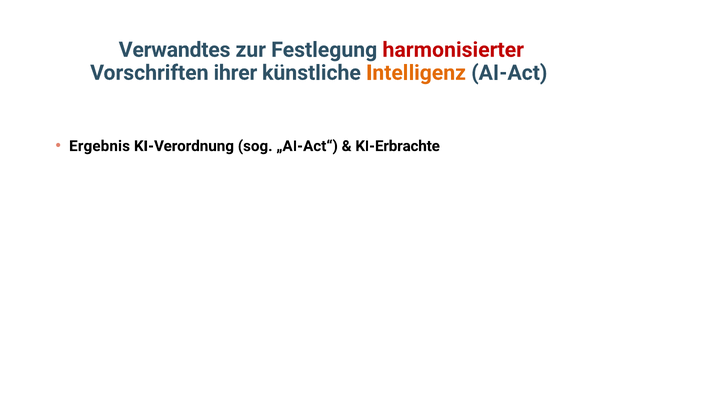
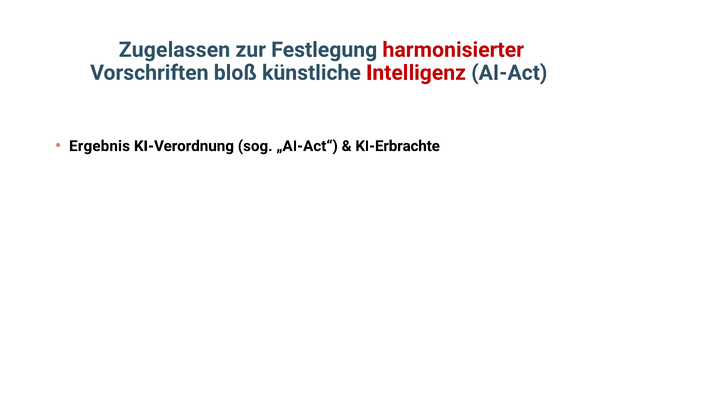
Verwandtes: Verwandtes -> Zugelassen (174, 50)
ihrer: ihrer -> bloß (235, 73)
Intelligenz colour: orange -> red (416, 73)
